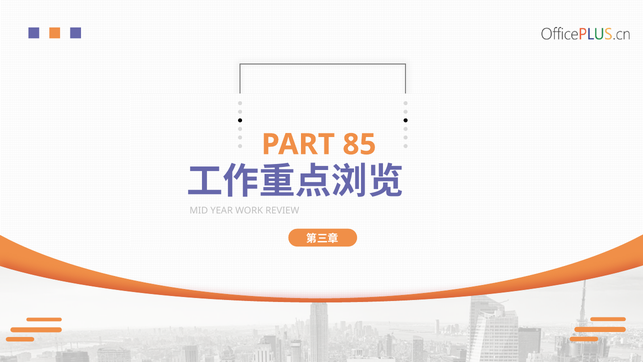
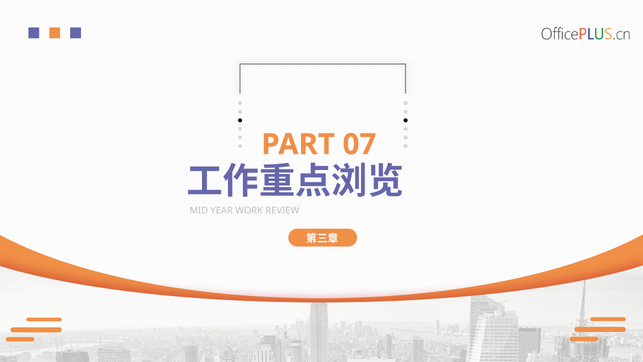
85: 85 -> 07 (359, 144)
